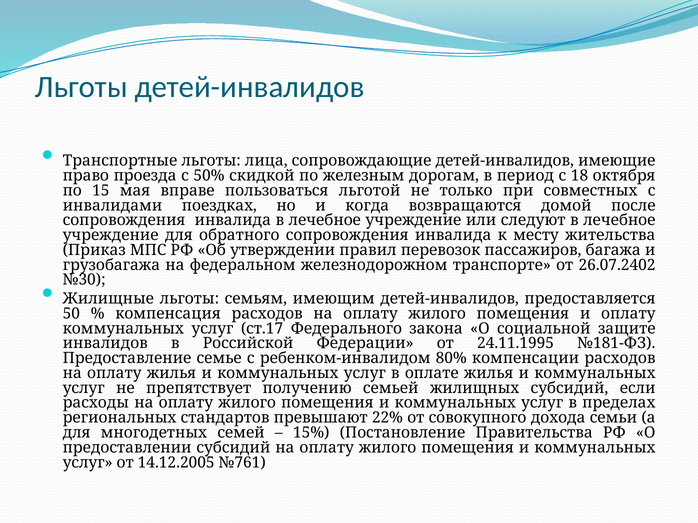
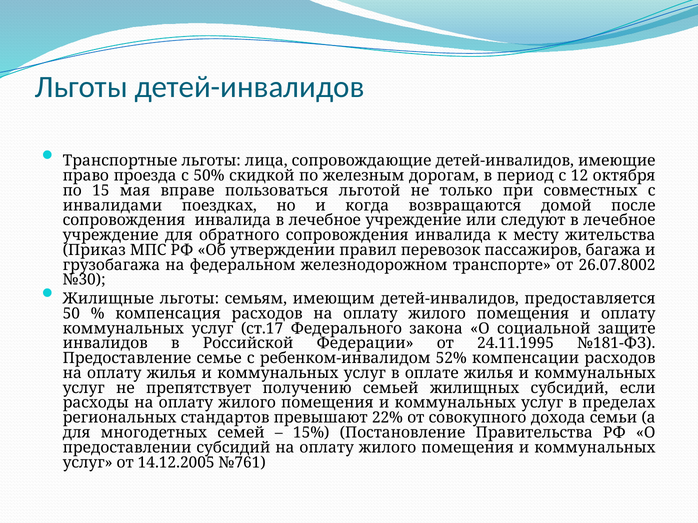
18: 18 -> 12 (580, 176)
26.07.2402: 26.07.2402 -> 26.07.8002 (617, 265)
80%: 80% -> 52% (451, 359)
